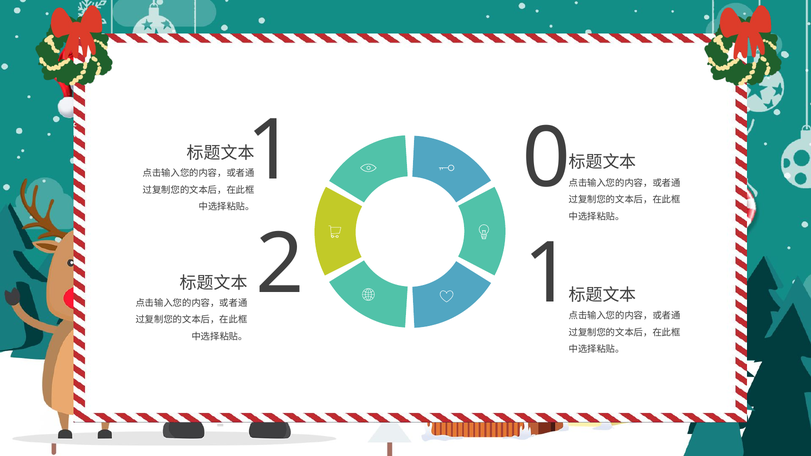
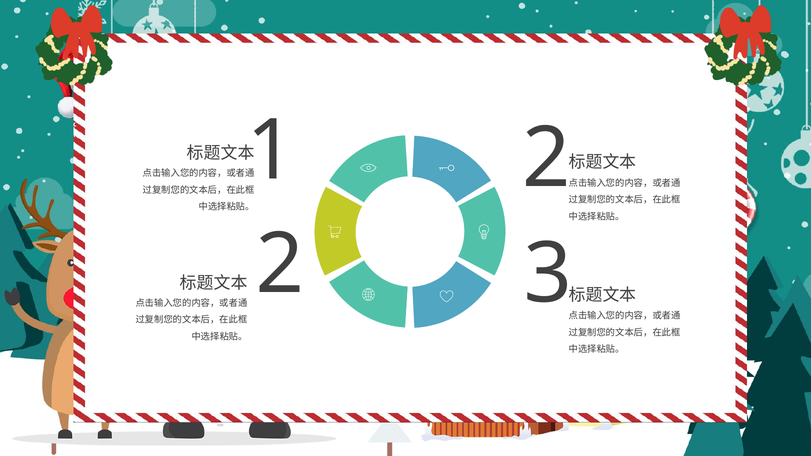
1 0: 0 -> 2 (546, 159)
2 1: 1 -> 3 (548, 274)
